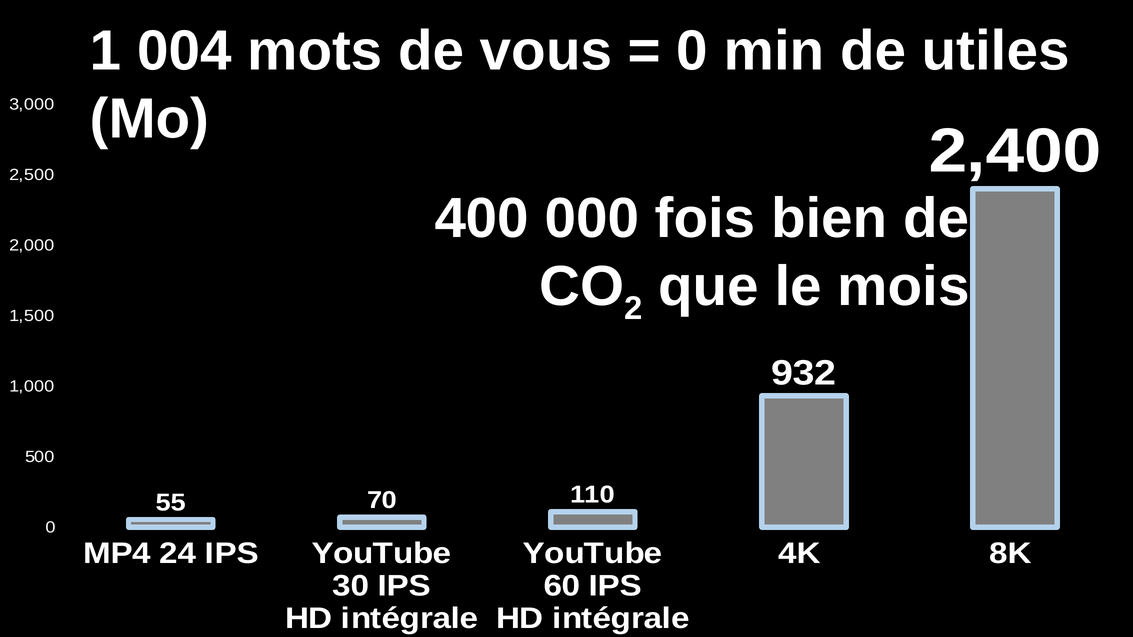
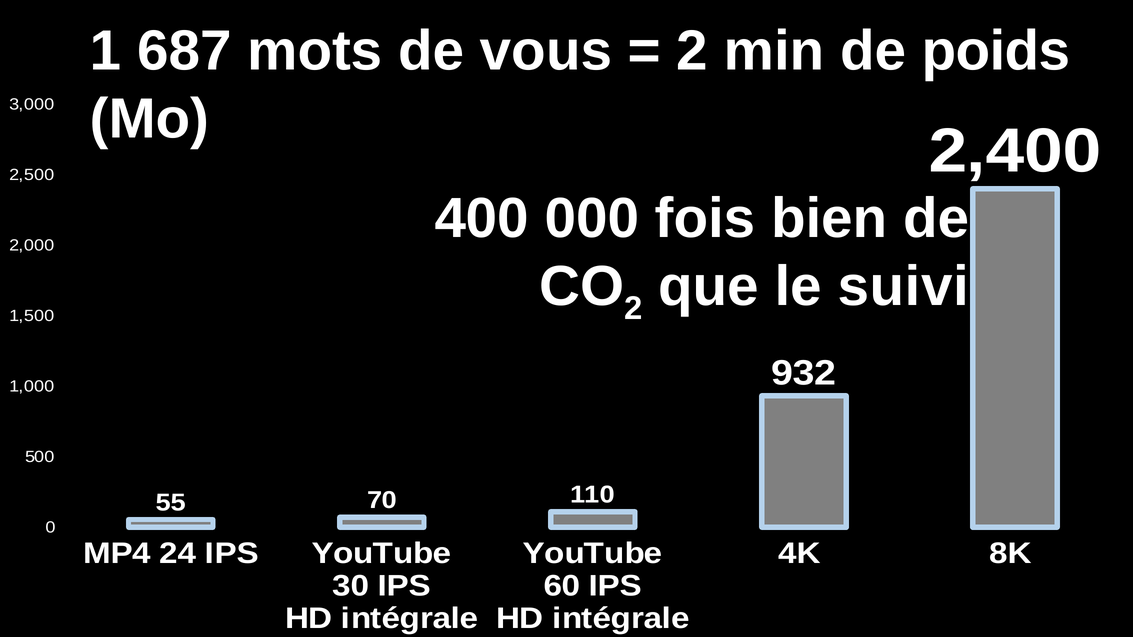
004: 004 -> 687 (184, 51)
0: 0 -> 2 (692, 51)
utiles: utiles -> poids (996, 51)
mois: mois -> suivi (903, 287)
